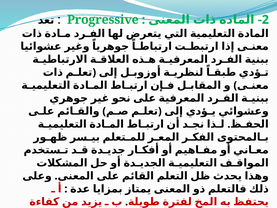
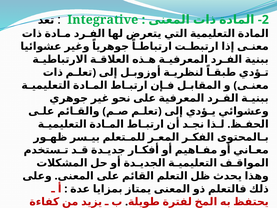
Progressive: Progressive -> Integrative (103, 20)
